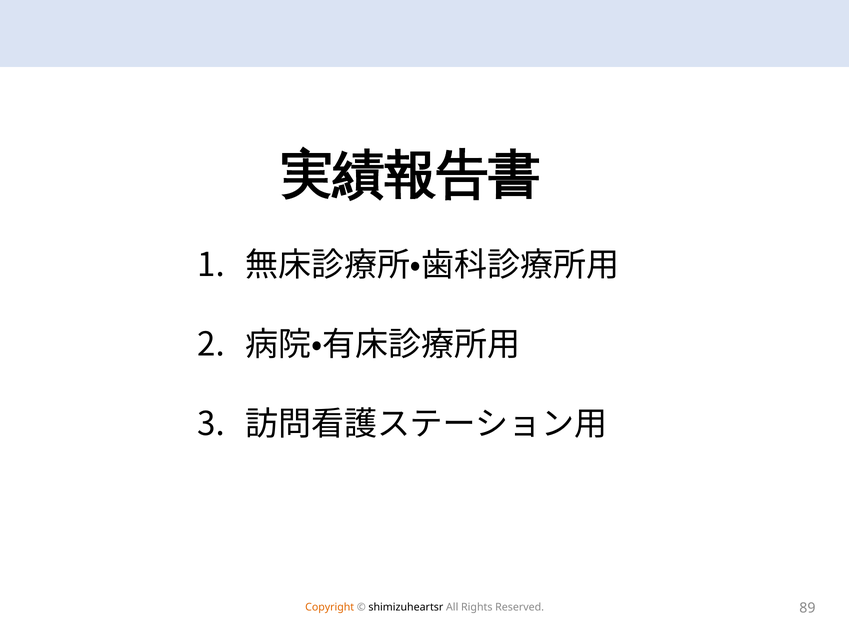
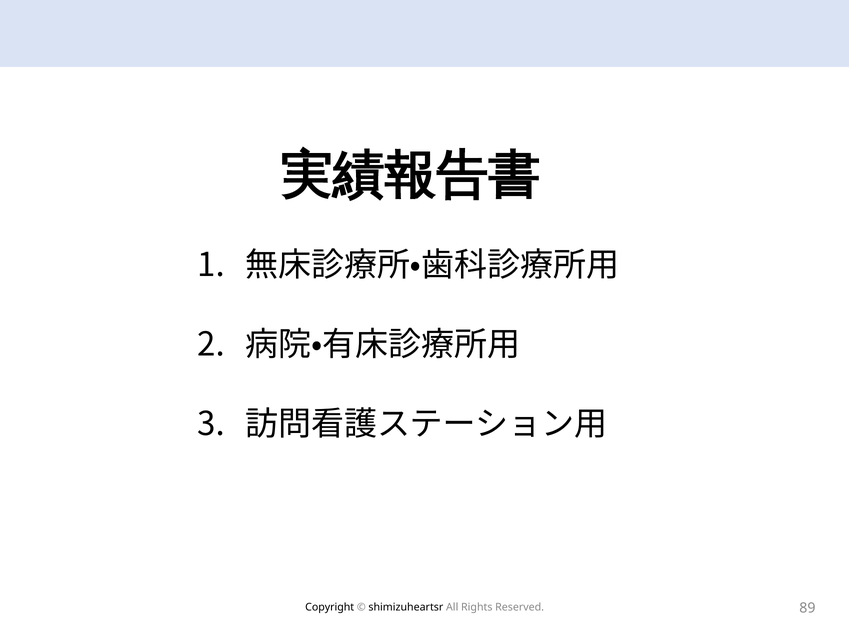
Copyright colour: orange -> black (330, 607)
